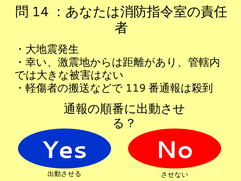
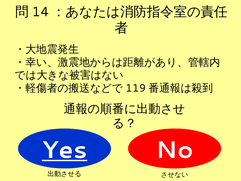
Yes underline: none -> present (64, 150)
